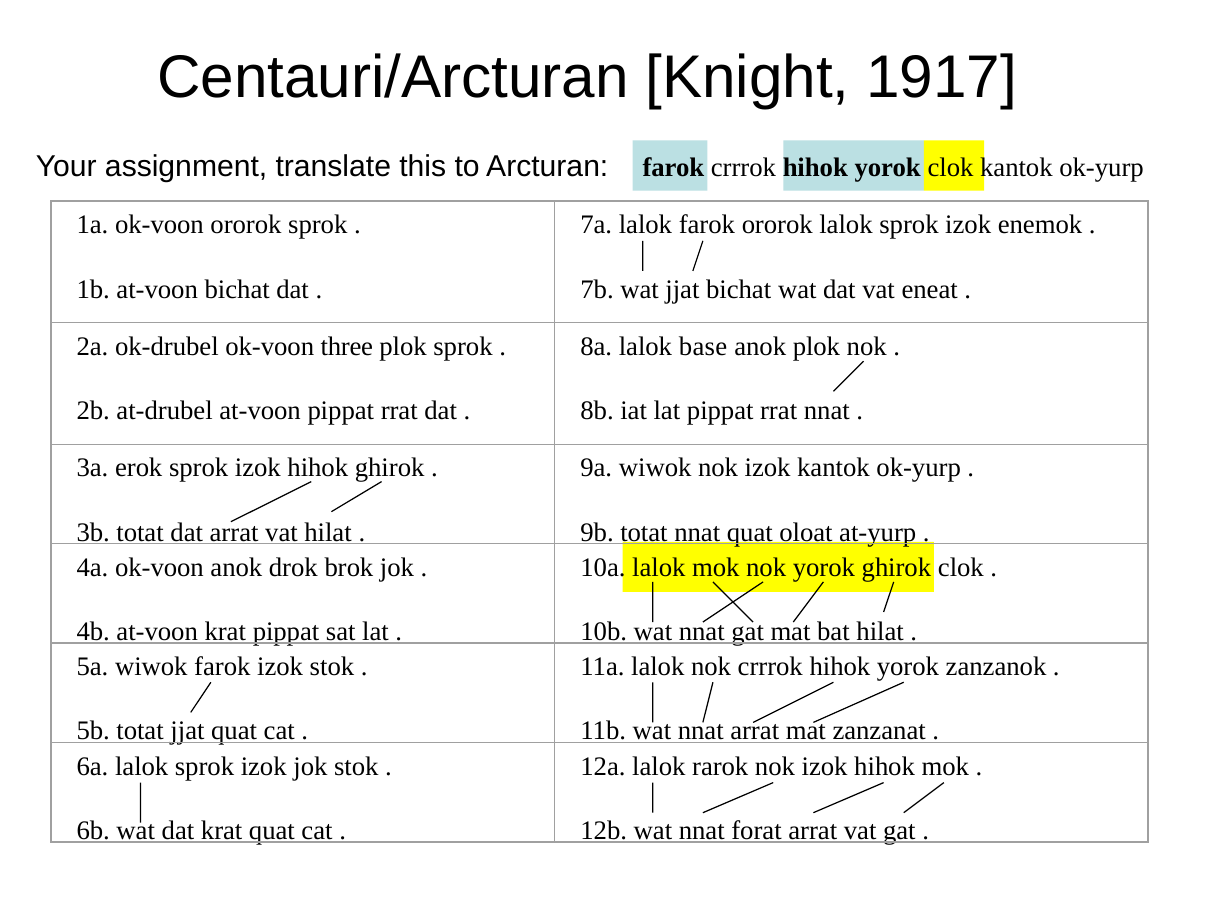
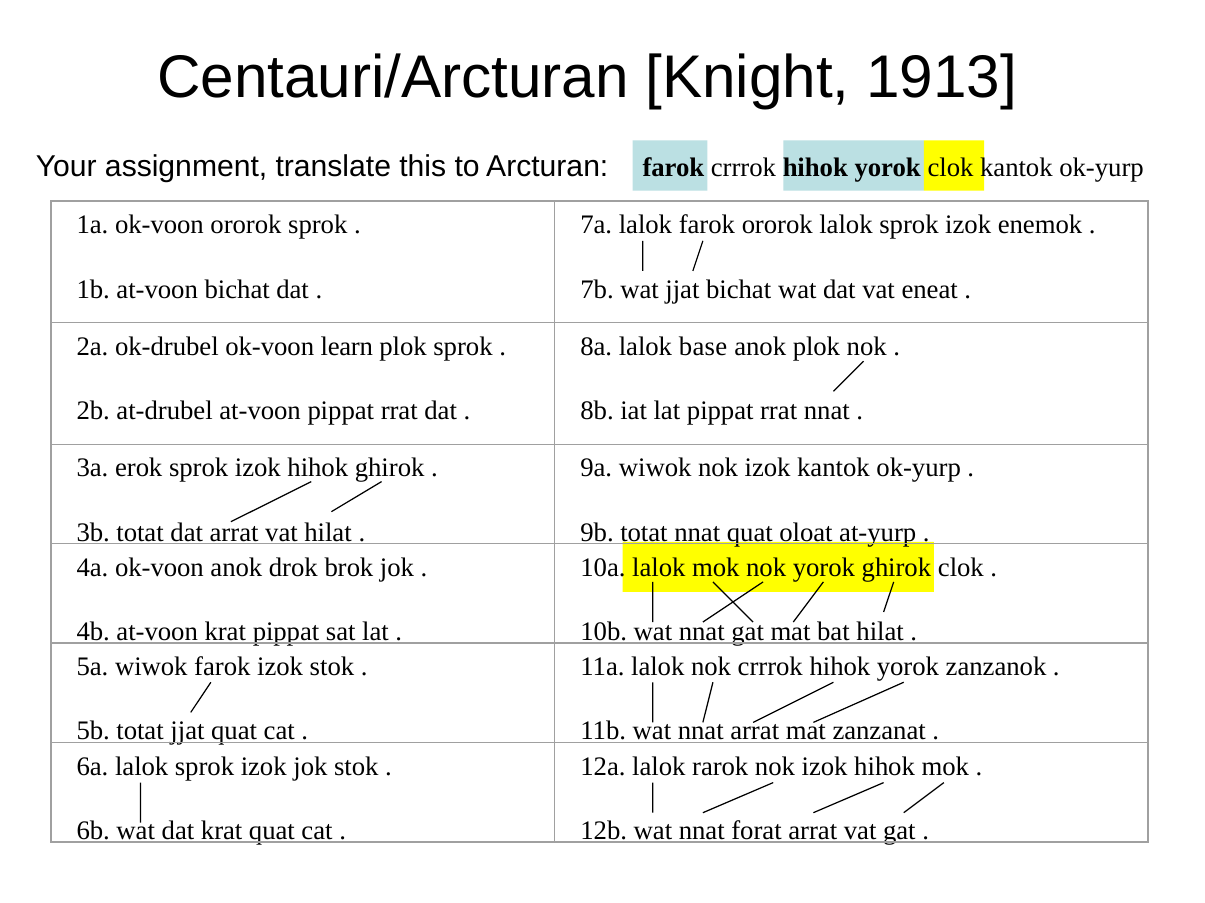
1917: 1917 -> 1913 (942, 78)
three: three -> learn (347, 347)
